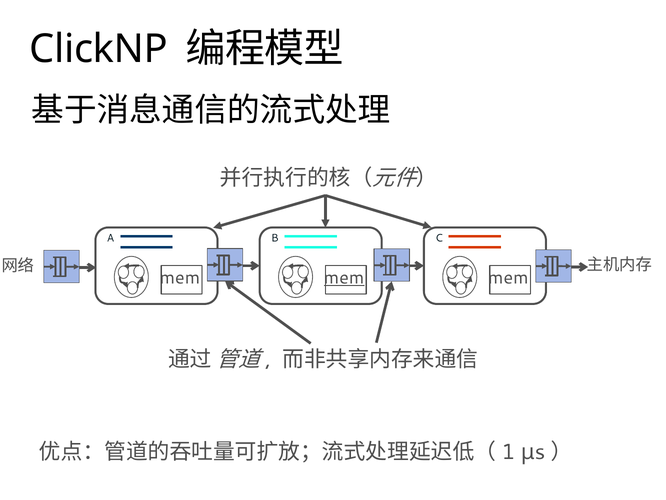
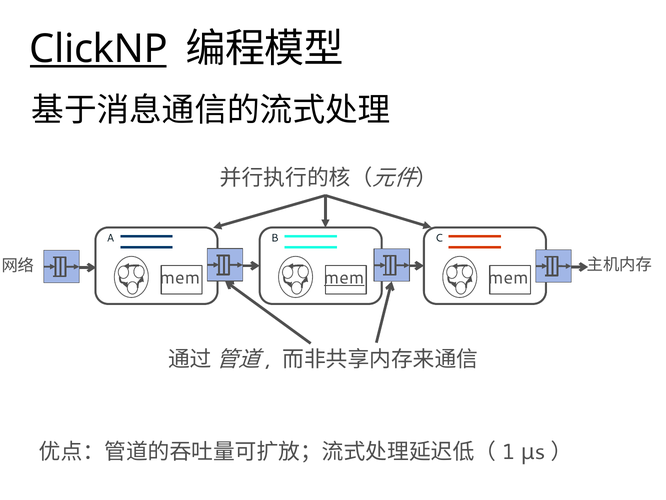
ClickNP underline: none -> present (99, 49)
